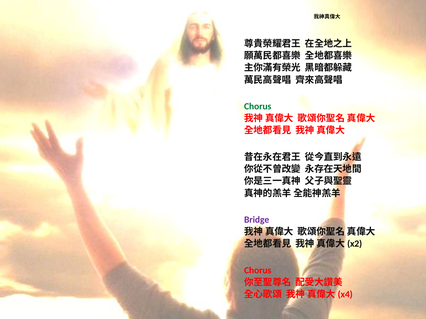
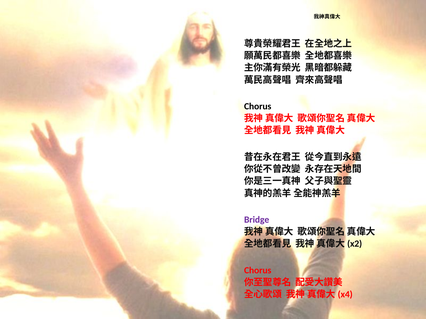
Chorus colour: green -> black (258, 107)
